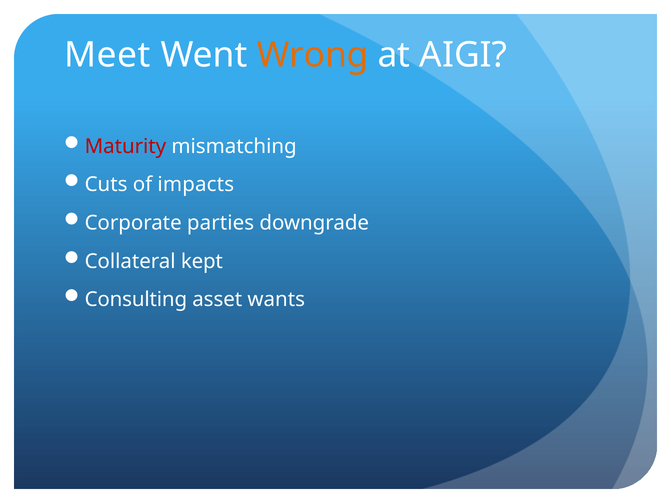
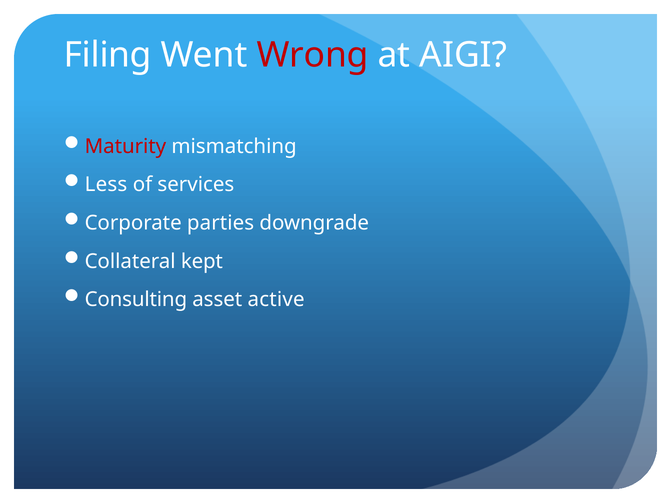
Meet: Meet -> Filing (108, 55)
Wrong colour: orange -> red (313, 55)
Cuts: Cuts -> Less (106, 185)
impacts: impacts -> services (196, 185)
wants: wants -> active (276, 300)
